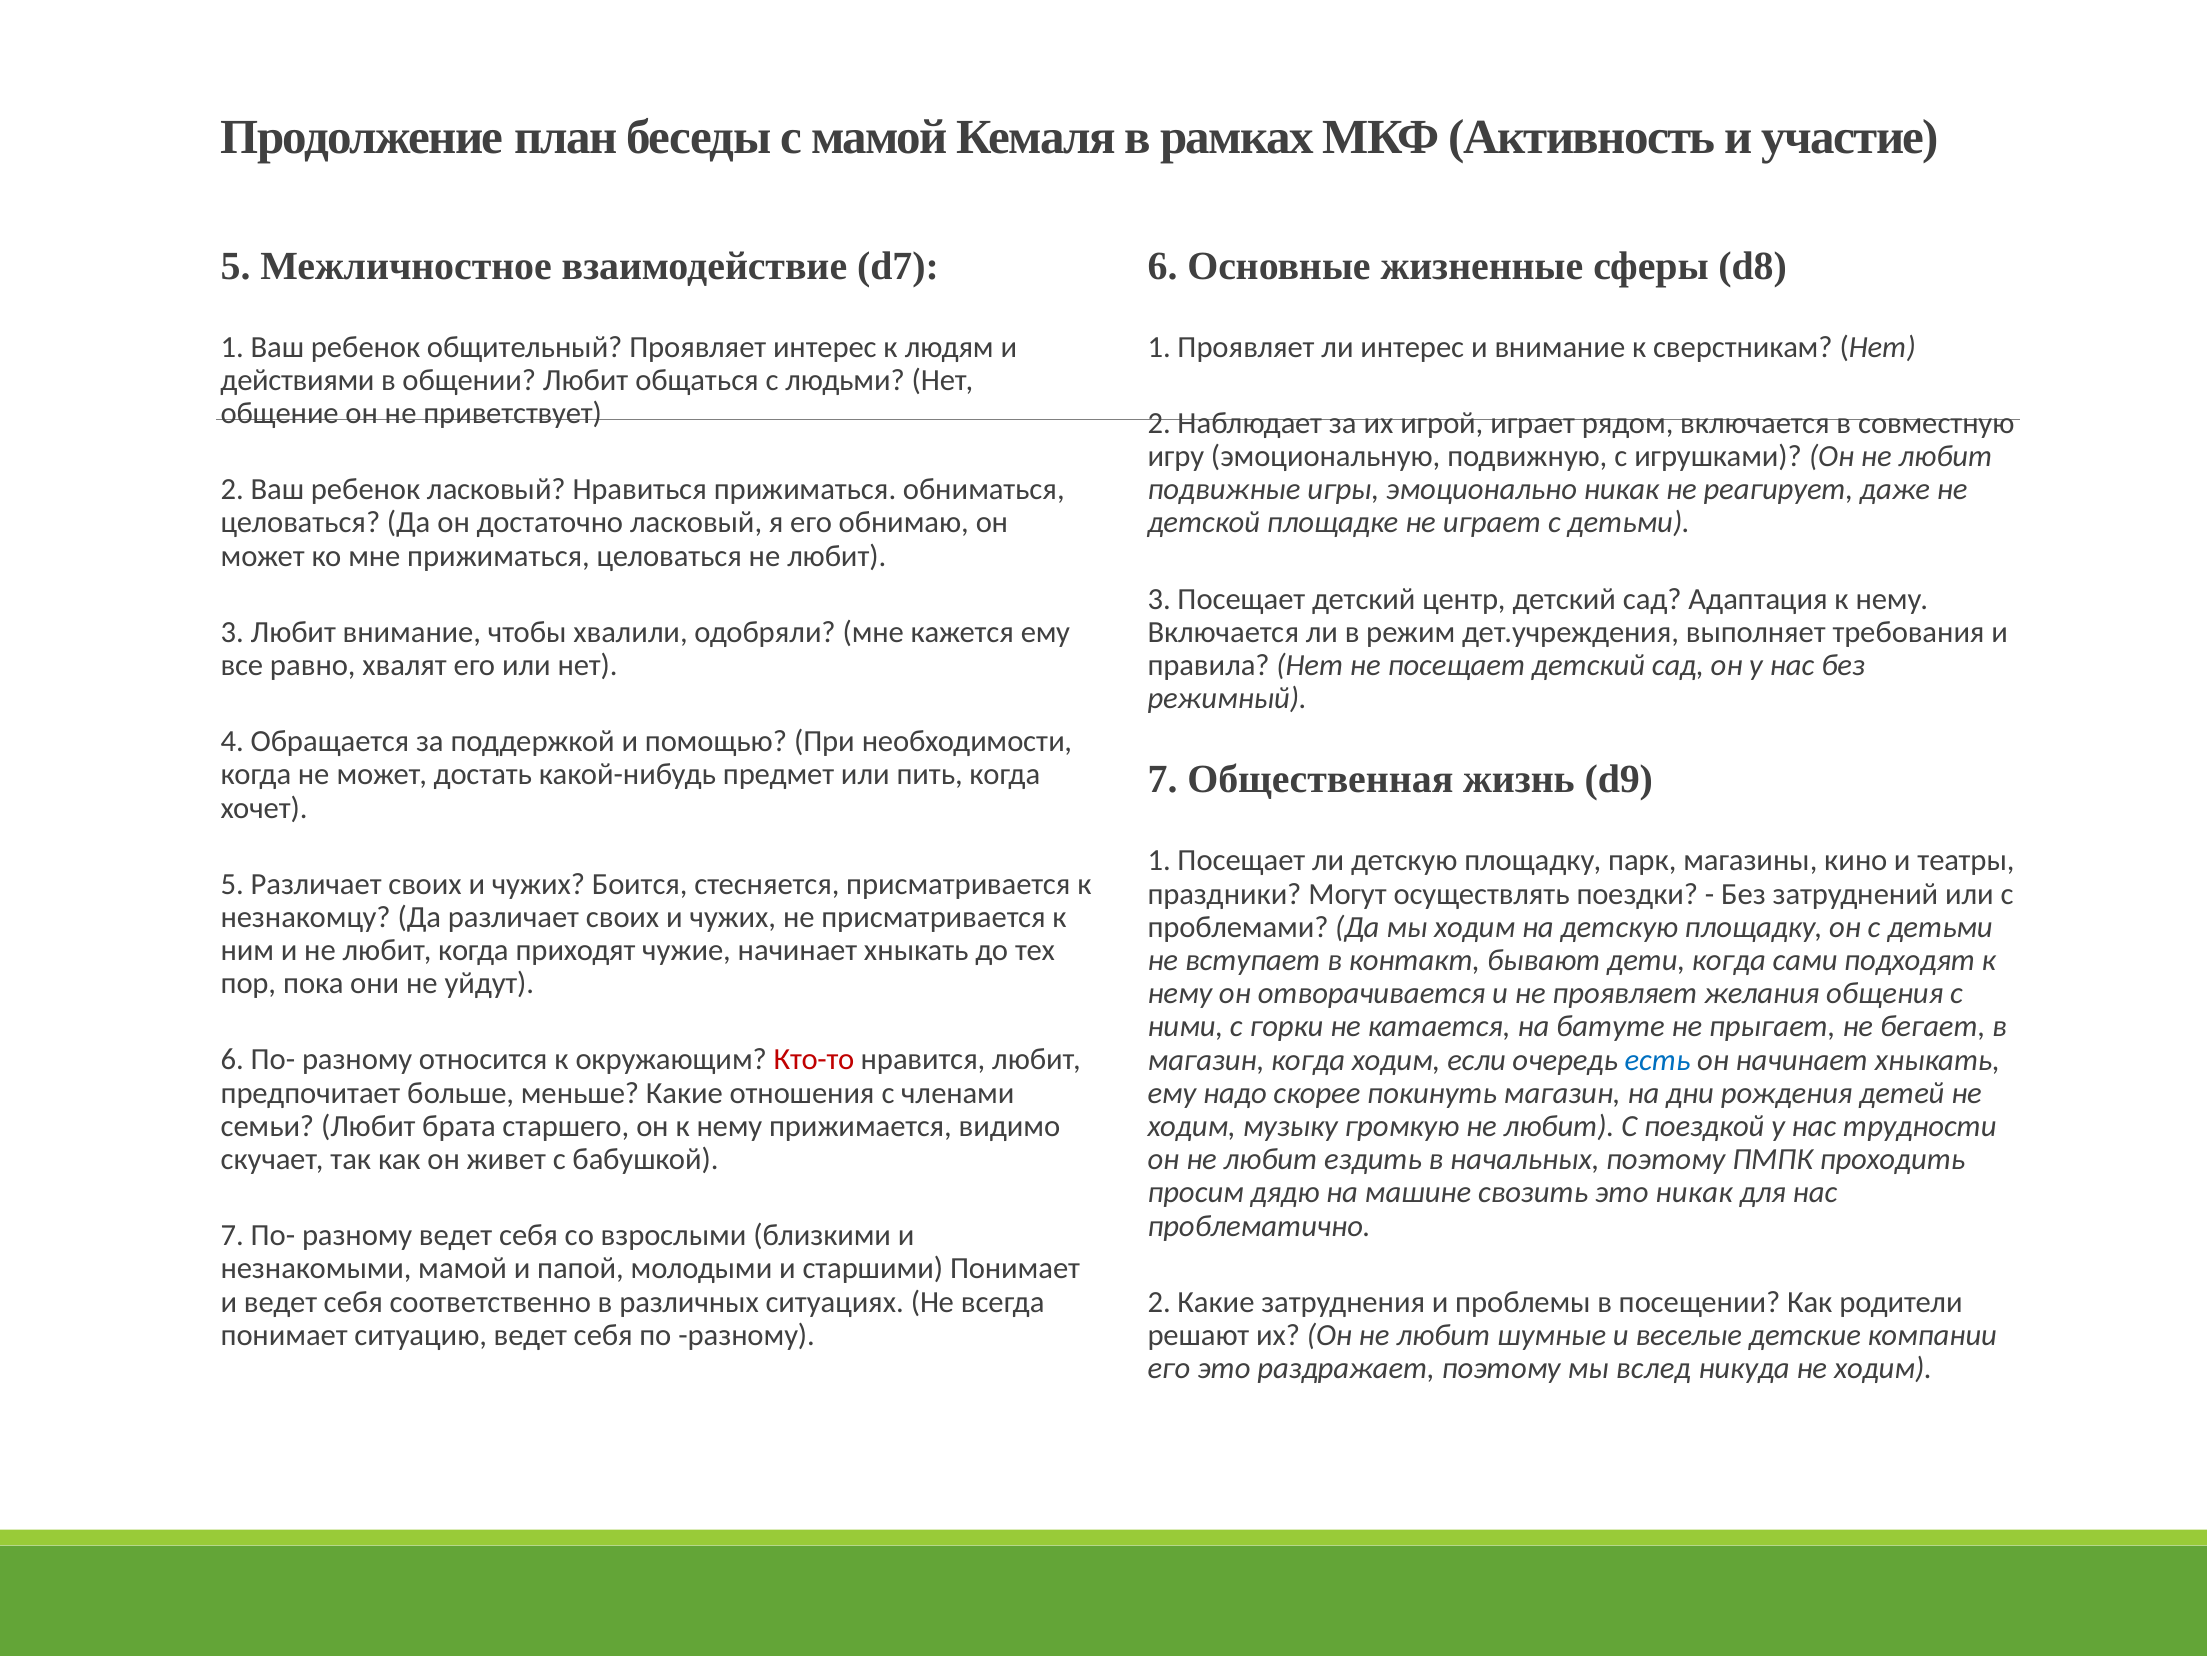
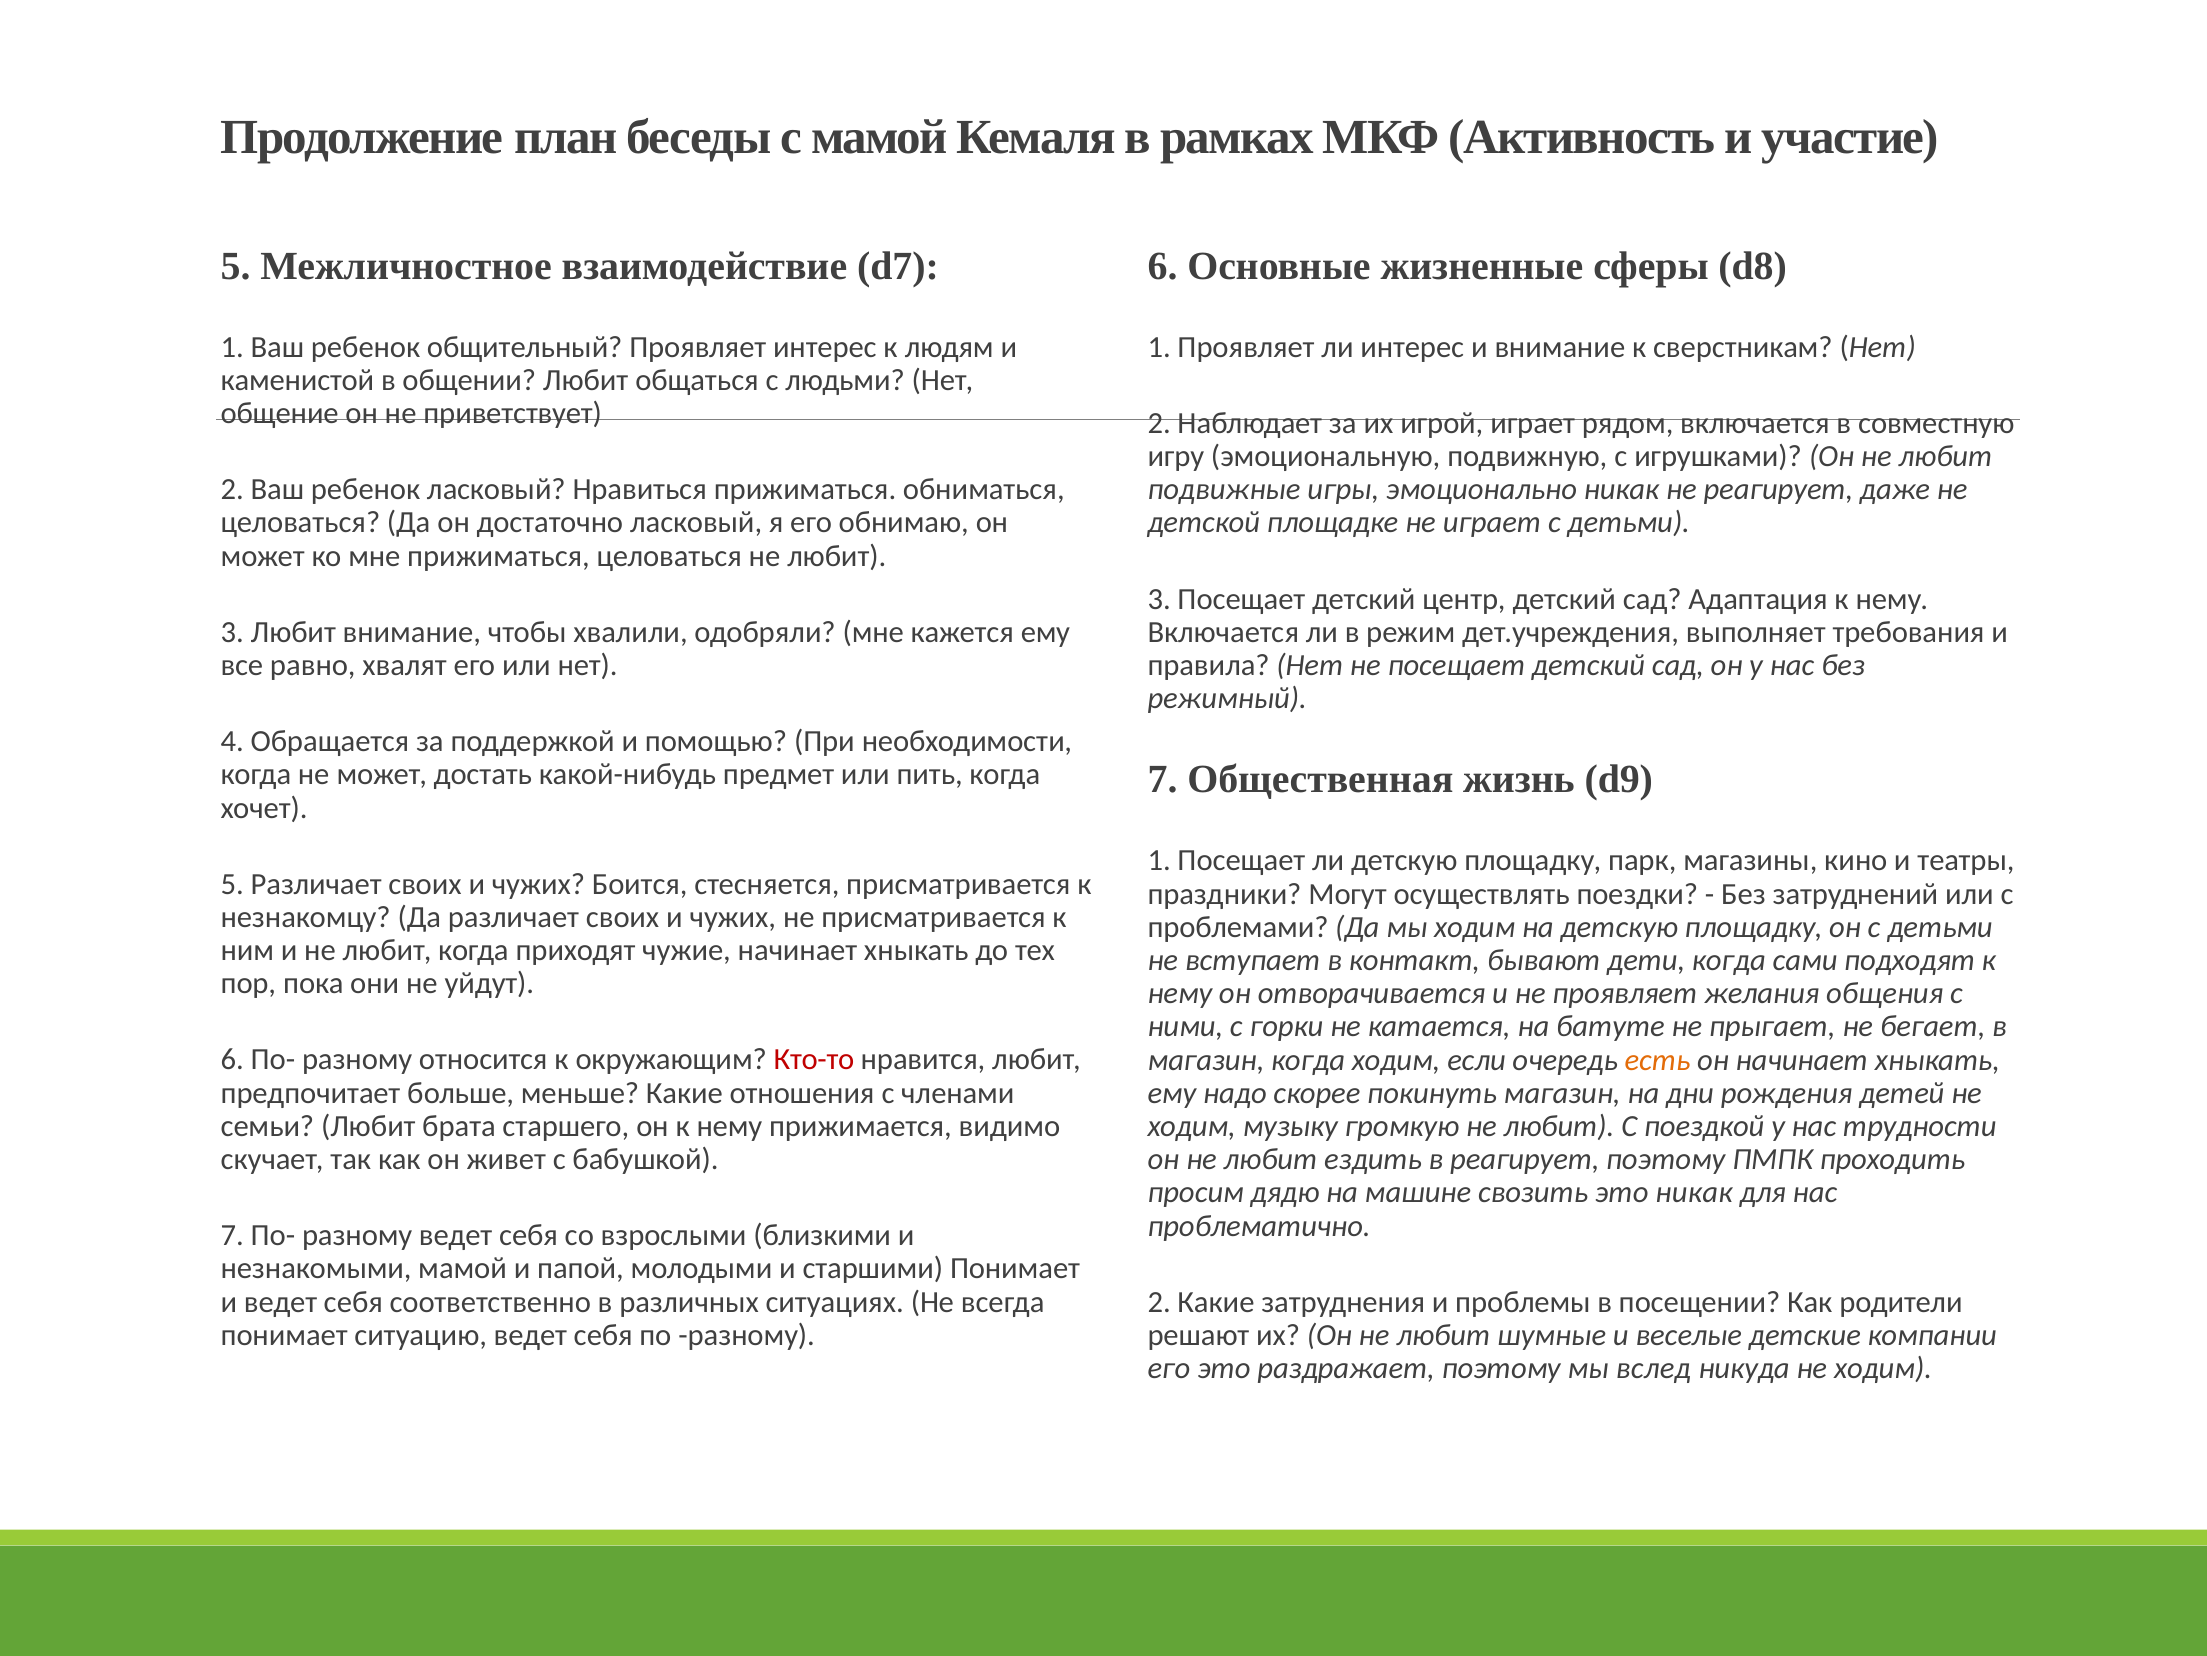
действиями: действиями -> каменистой (297, 380)
есть colour: blue -> orange (1657, 1059)
в начальных: начальных -> реагирует (1525, 1159)
